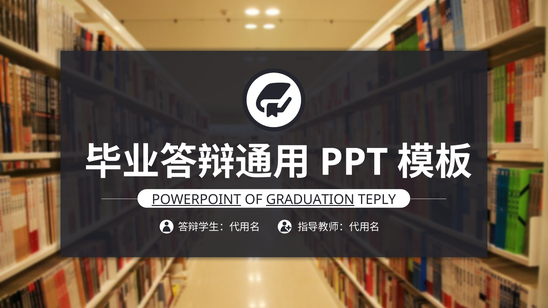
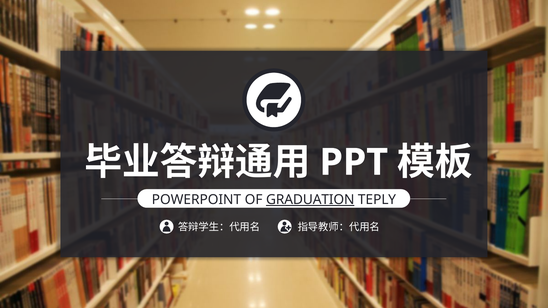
POWERPOINT underline: present -> none (196, 200)
